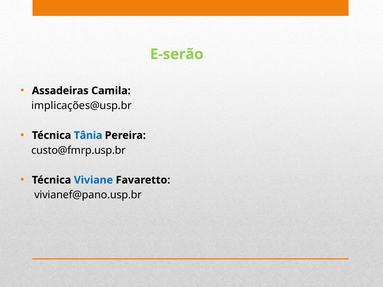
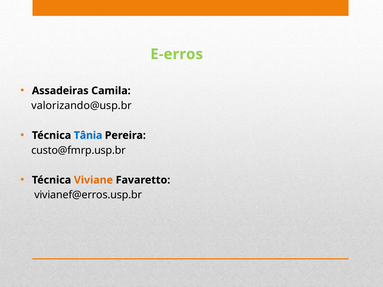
E-serão: E-serão -> E-erros (177, 54)
implicações@usp.br: implicações@usp.br -> valorizando@usp.br (82, 106)
Viviane colour: blue -> orange (93, 180)
vivianef@pano.usp.br: vivianef@pano.usp.br -> vivianef@erros.usp.br (88, 195)
